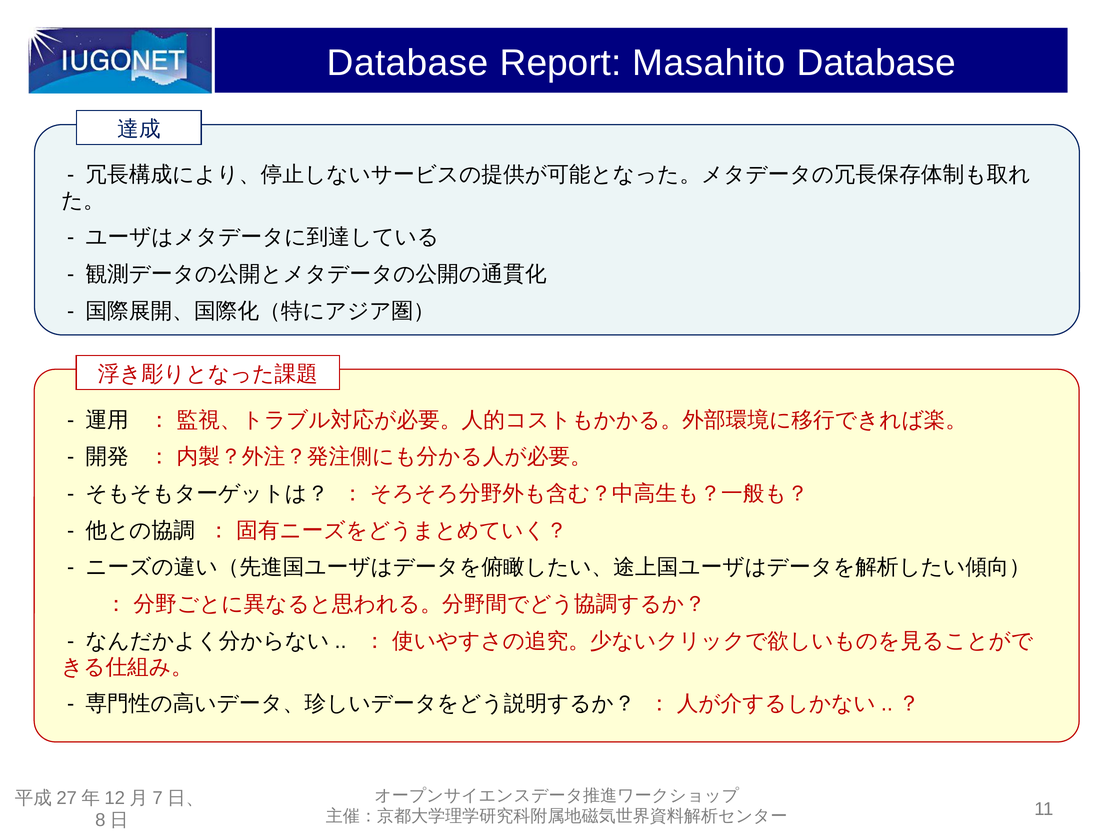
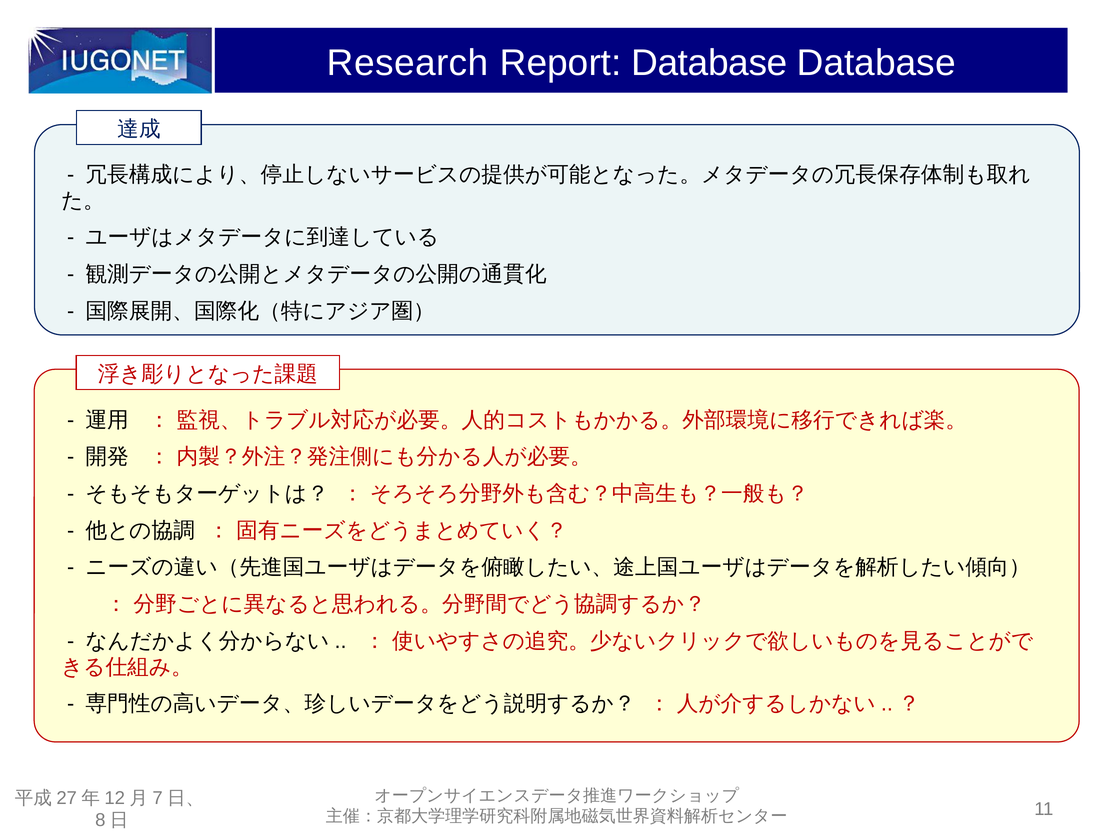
Database: Database -> Research (408, 63)
Report Masahito: Masahito -> Database (709, 63)
